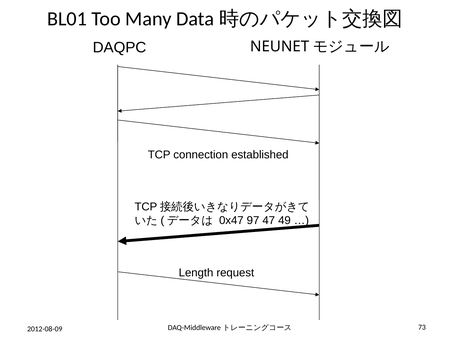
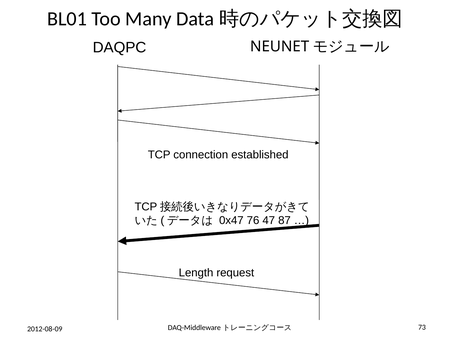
97: 97 -> 76 (253, 220)
49: 49 -> 87 (284, 220)
